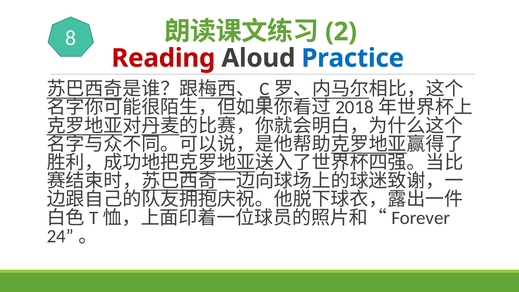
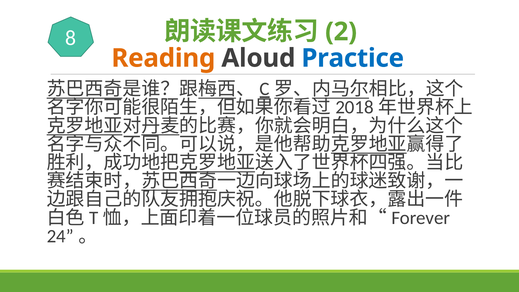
Reading colour: red -> orange (163, 58)
